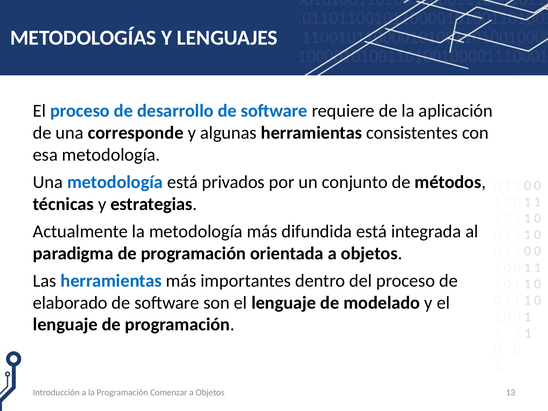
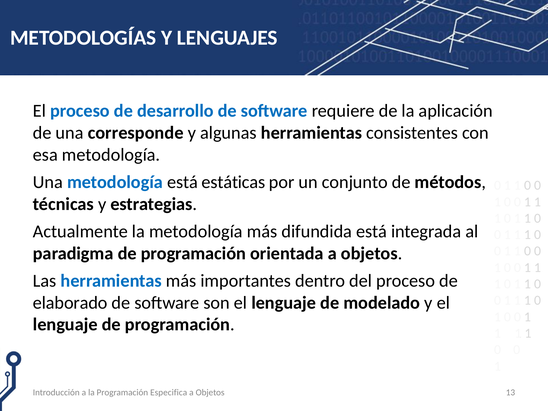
privados: privados -> estáticas (233, 182)
Comenzar: Comenzar -> Especifica (169, 392)
